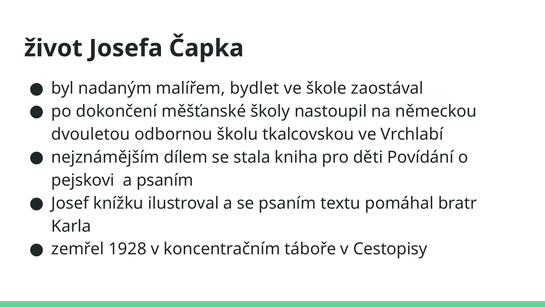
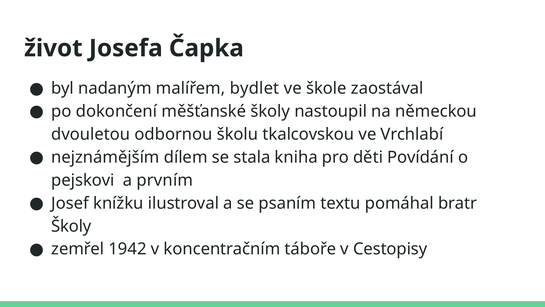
a psaním: psaním -> prvním (165, 180)
Karla: Karla -> Školy (71, 226)
1928: 1928 -> 1942 (128, 249)
